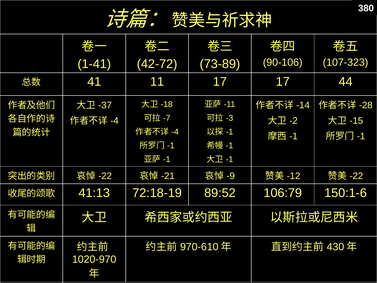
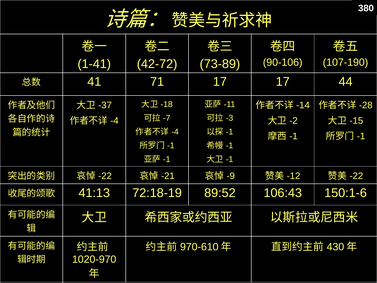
107-323: 107-323 -> 107-190 (346, 62)
11: 11 -> 71 (157, 82)
106:79: 106:79 -> 106:43 (283, 193)
